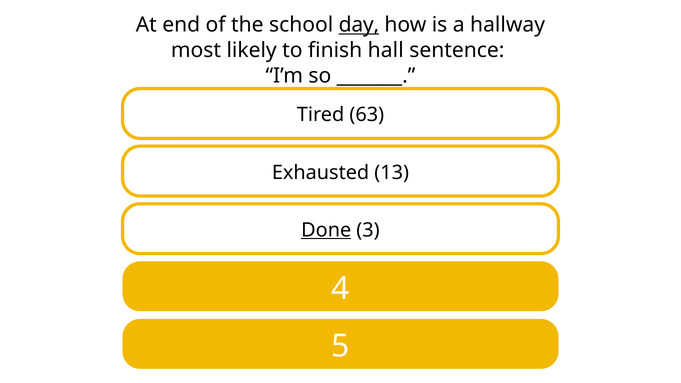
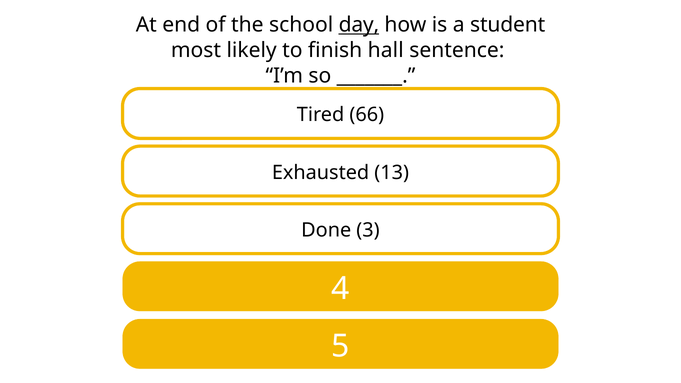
hallway: hallway -> student (508, 25)
63: 63 -> 66 (367, 115)
Done underline: present -> none (326, 230)
